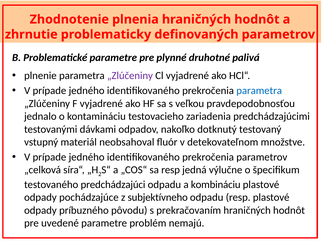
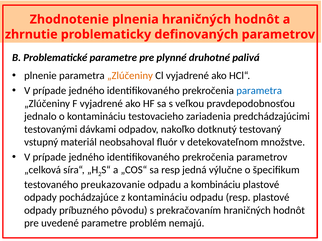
„Zlúčeniny colour: purple -> orange (130, 76)
predchádzajúci: predchádzajúci -> preukazovanie (113, 185)
z subjektívneho: subjektívneho -> kontamináciu (158, 198)
